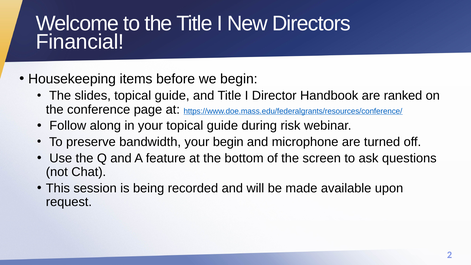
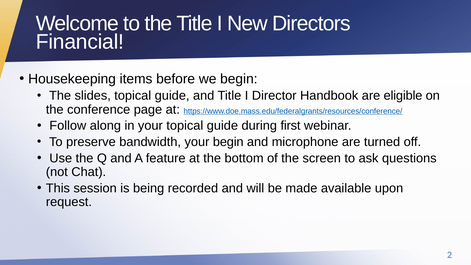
ranked: ranked -> eligible (403, 96)
risk: risk -> first (291, 126)
